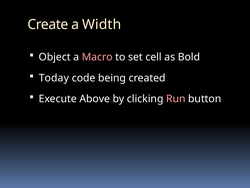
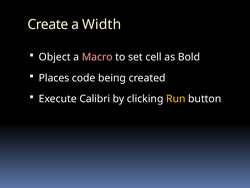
Today: Today -> Places (54, 78)
Above: Above -> Calibri (95, 99)
Run colour: pink -> yellow (176, 99)
